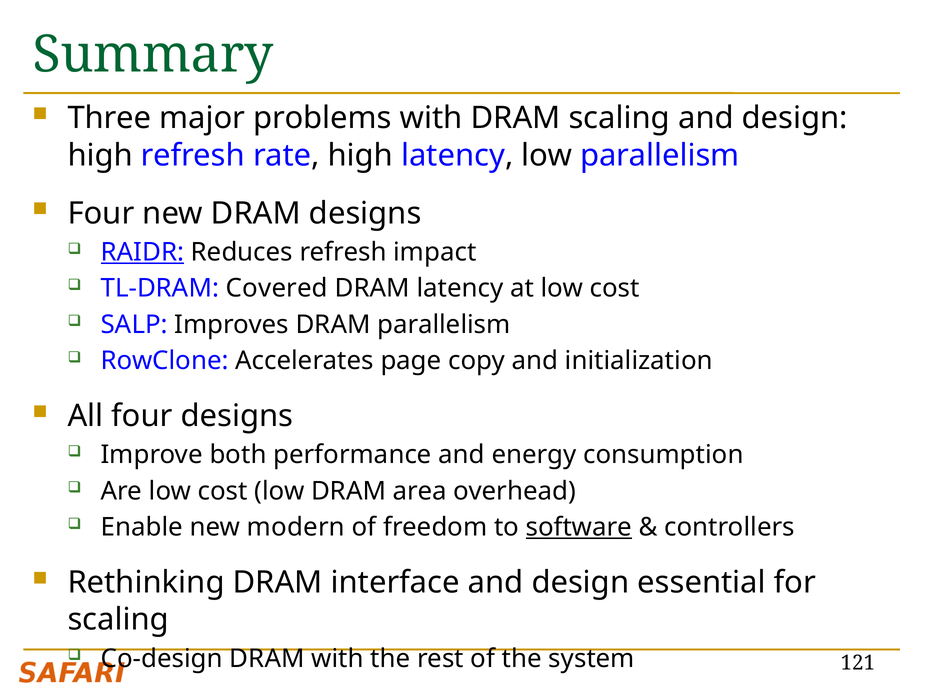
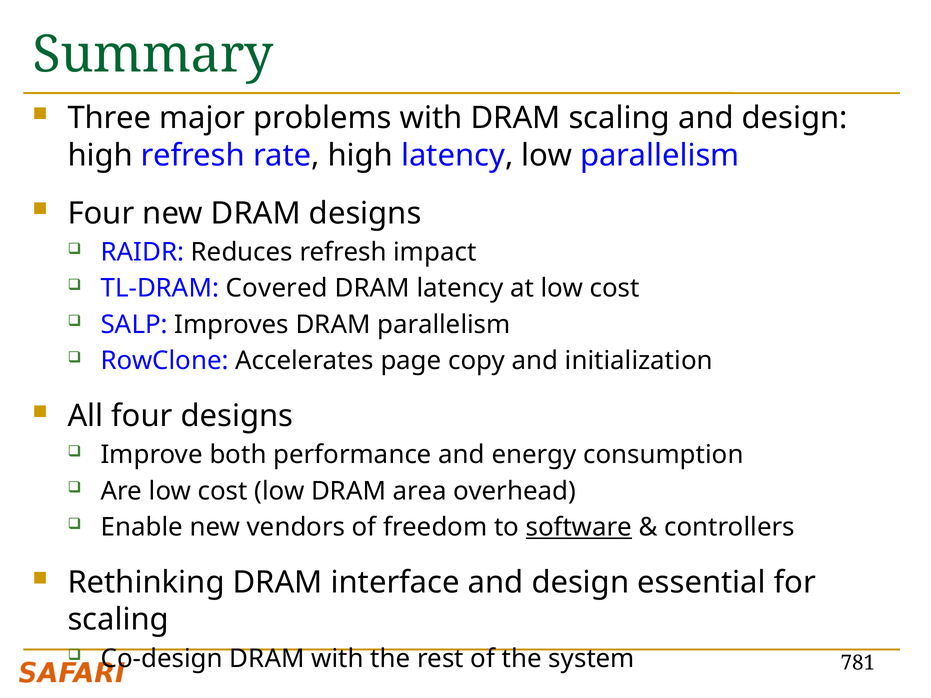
RAIDR underline: present -> none (142, 252)
modern: modern -> vendors (296, 527)
121: 121 -> 781 (858, 663)
